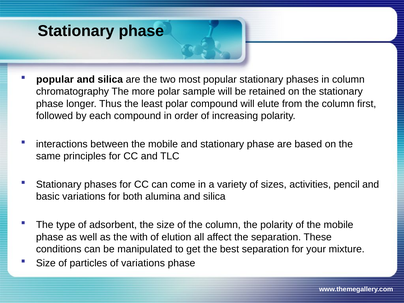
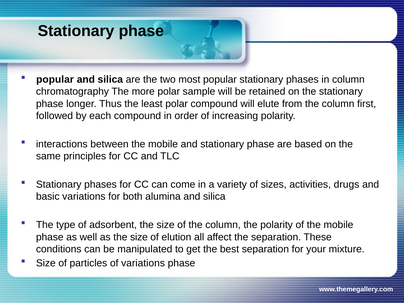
pencil: pencil -> drugs (347, 185)
as the with: with -> size (139, 237)
